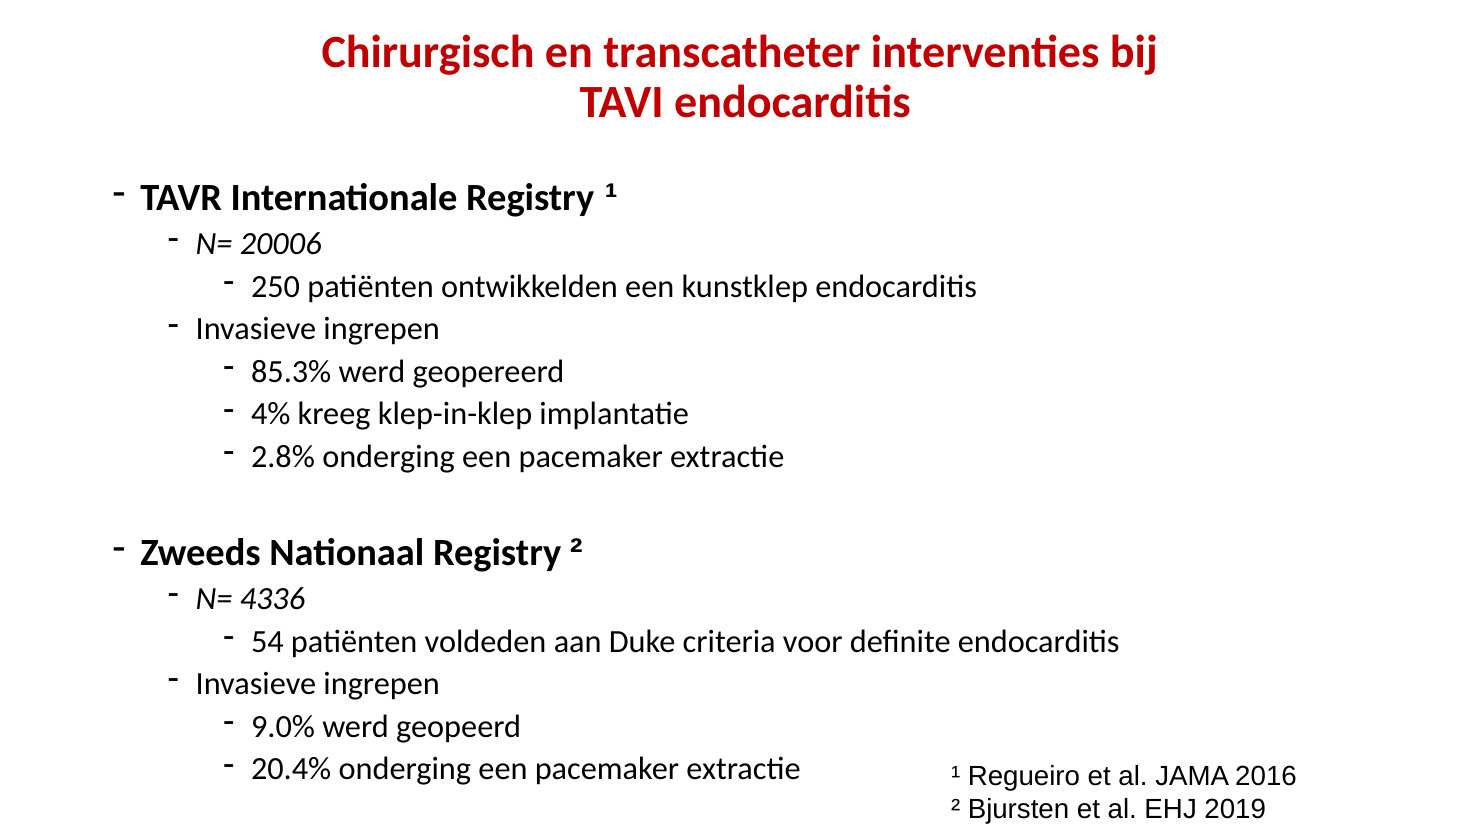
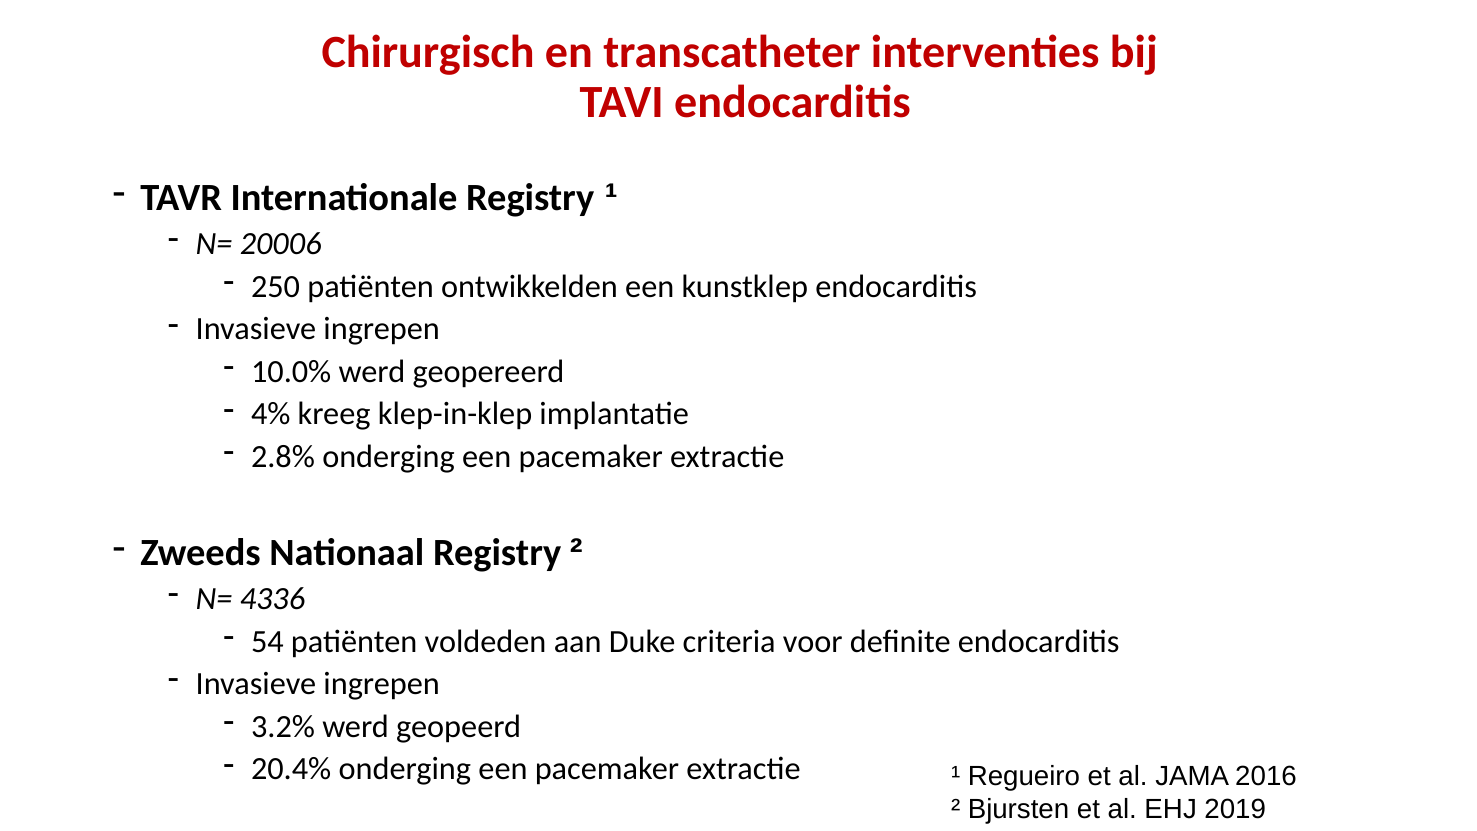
85.3%: 85.3% -> 10.0% (291, 372)
9.0%: 9.0% -> 3.2% (283, 726)
